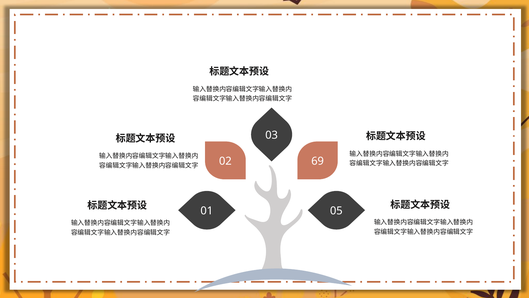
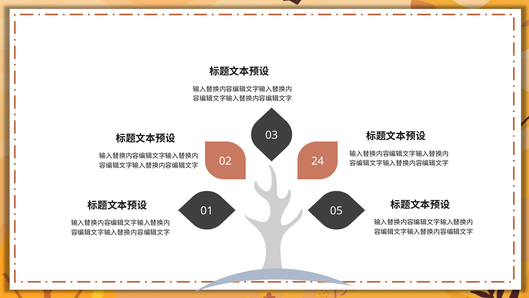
69: 69 -> 24 (318, 161)
